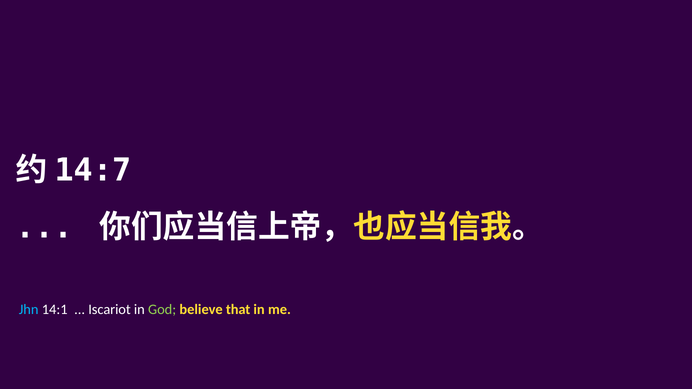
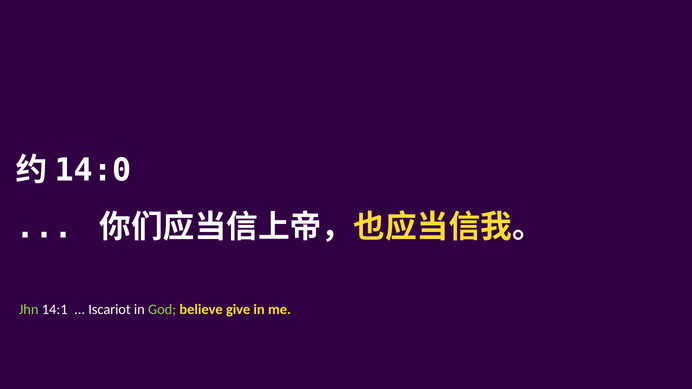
14:7: 14:7 -> 14:0 (93, 171)
Jhn colour: light blue -> light green (29, 310)
that: that -> give (238, 310)
